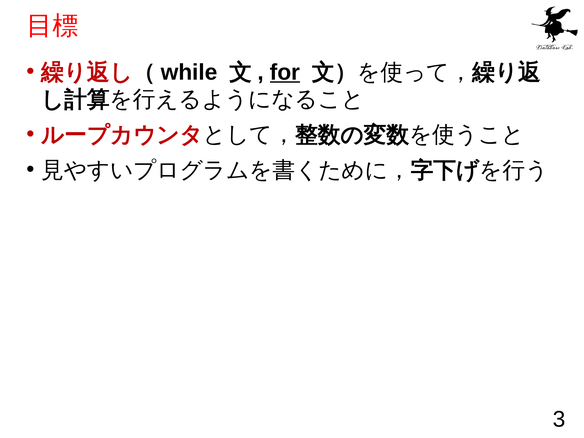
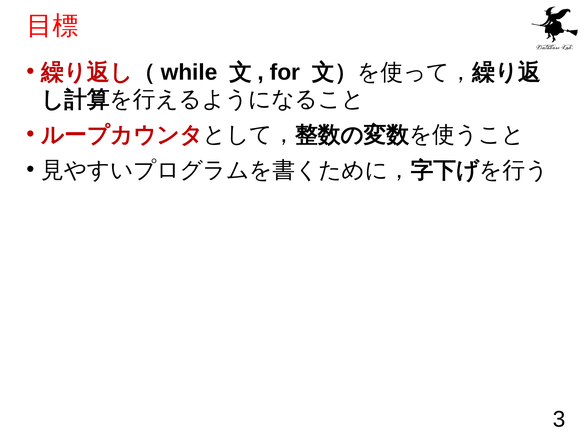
for underline: present -> none (285, 72)
